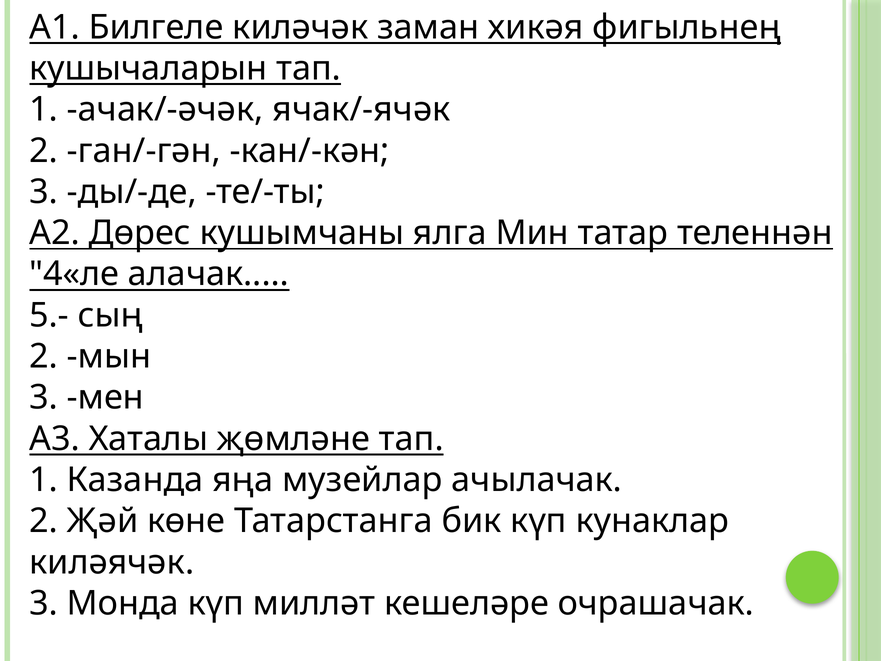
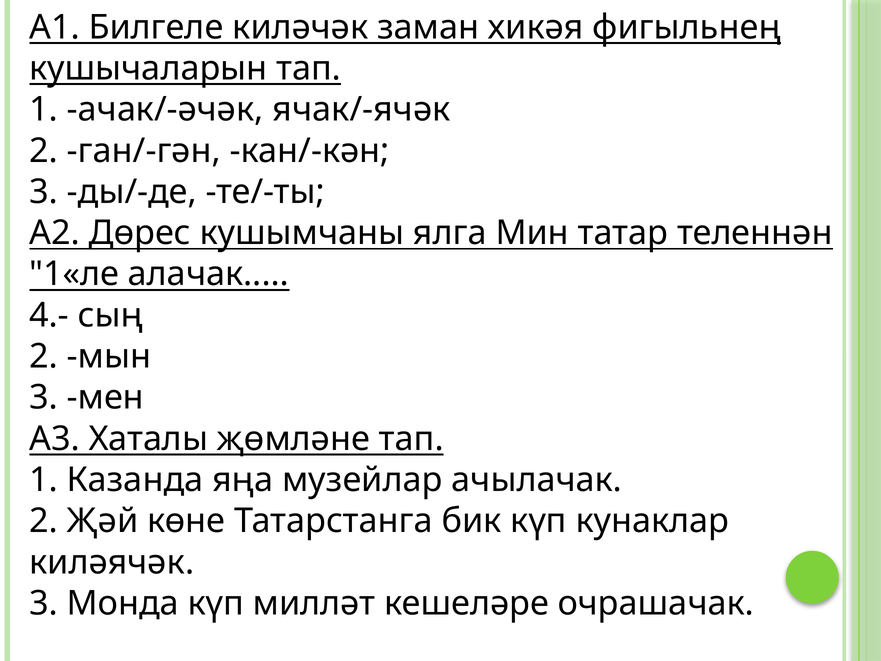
4«ле: 4«ле -> 1«ле (74, 274)
5.-: 5.- -> 4.- (49, 315)
